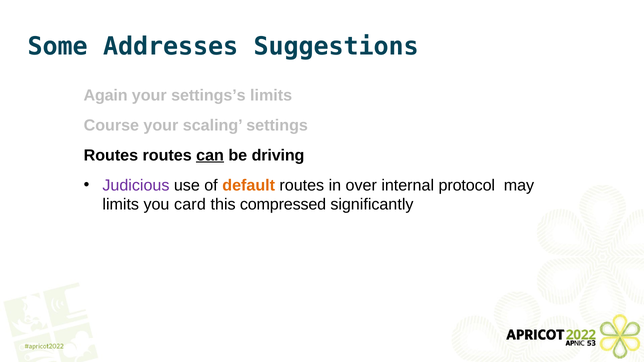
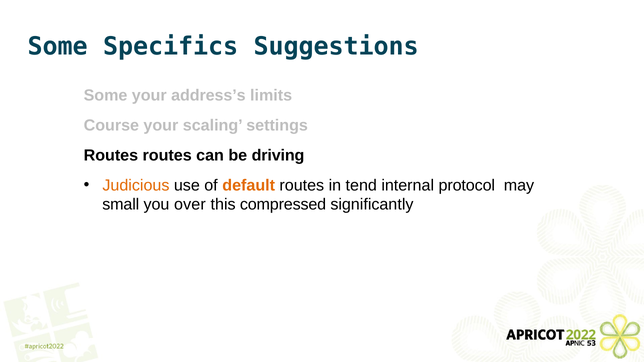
Addresses: Addresses -> Specifics (171, 46)
Again: Again -> Some (106, 95)
settings’s: settings’s -> address’s (208, 95)
can underline: present -> none (210, 155)
Judicious colour: purple -> orange (136, 185)
over: over -> tend (361, 185)
limits: limits -> small (121, 205)
card: card -> over (190, 205)
